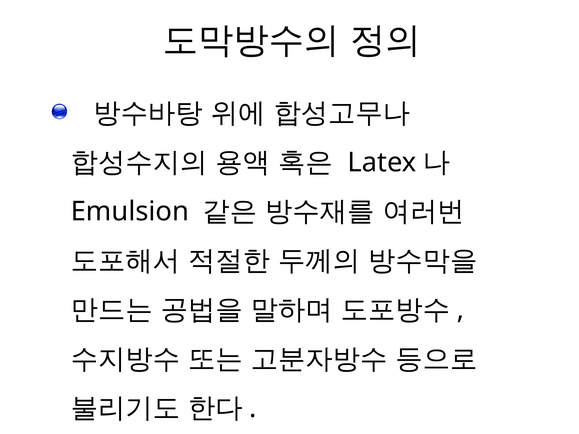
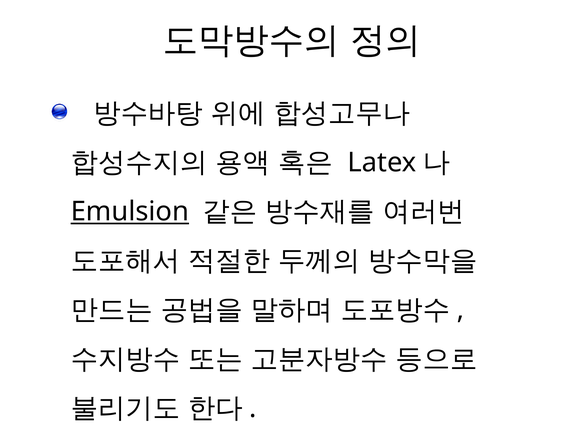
Emulsion underline: none -> present (130, 212)
